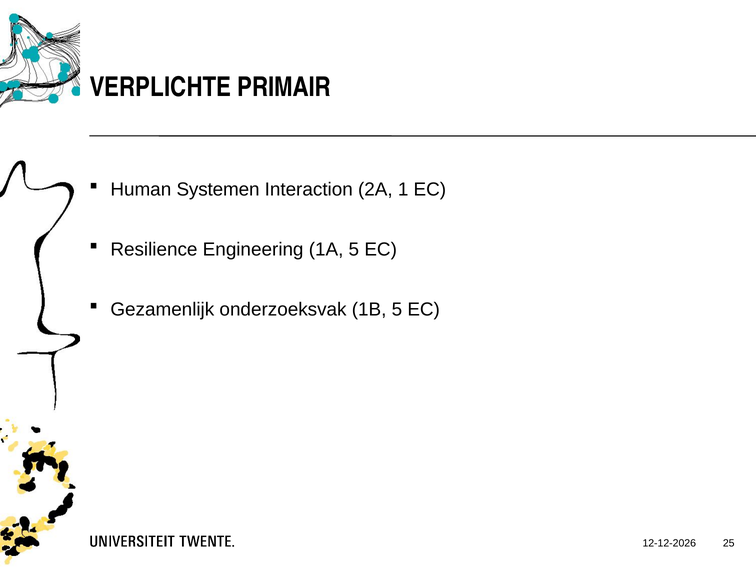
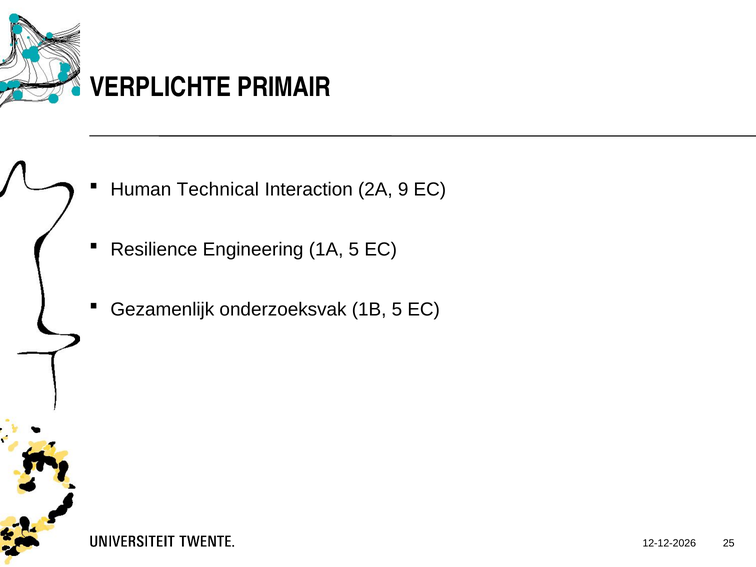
Systemen: Systemen -> Technical (218, 190)
1: 1 -> 9 (403, 190)
